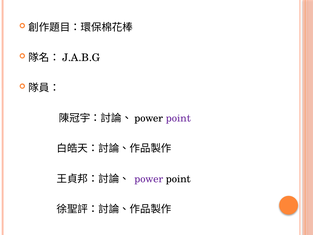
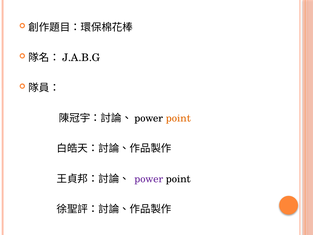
point colour: purple -> orange (178, 118)
